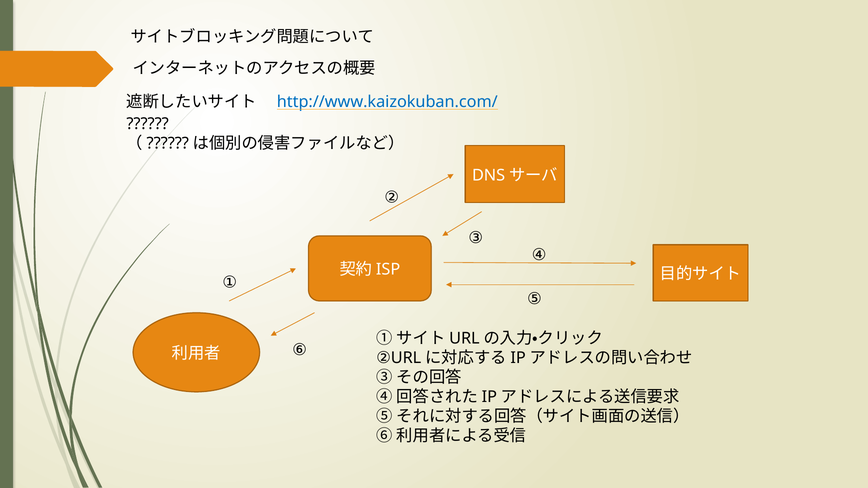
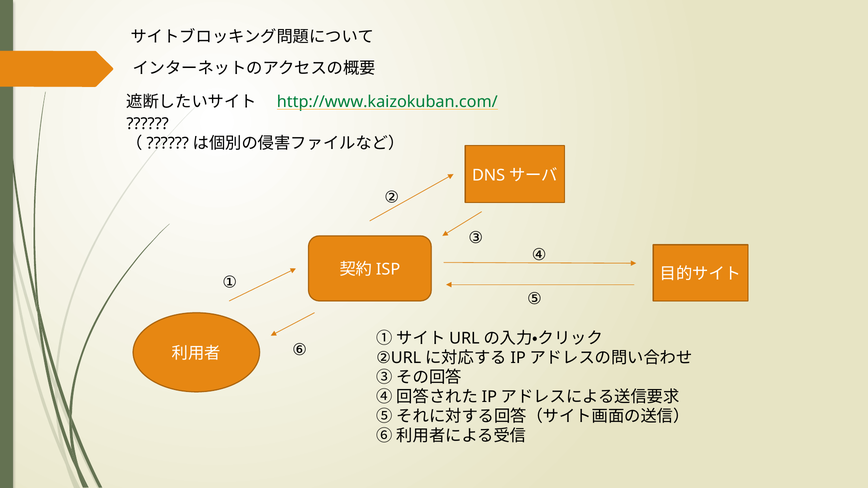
http://www.kaizokuban.com/ colour: blue -> green (387, 102)
